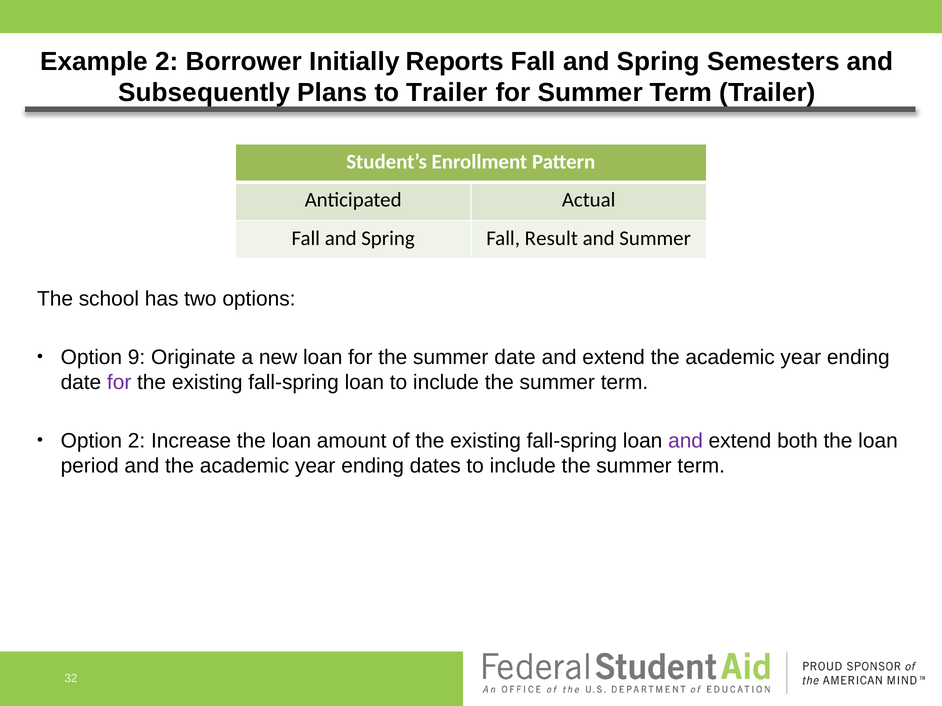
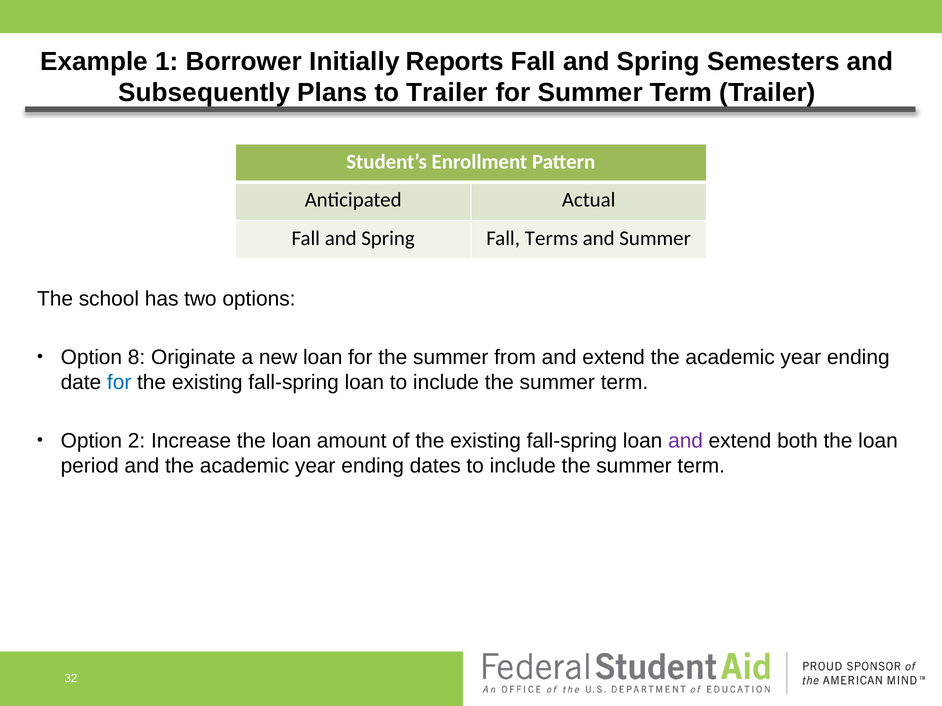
Example 2: 2 -> 1 (167, 61)
Result: Result -> Terms (551, 238)
9: 9 -> 8 (137, 357)
summer date: date -> from (515, 357)
for colour: purple -> blue (119, 383)
